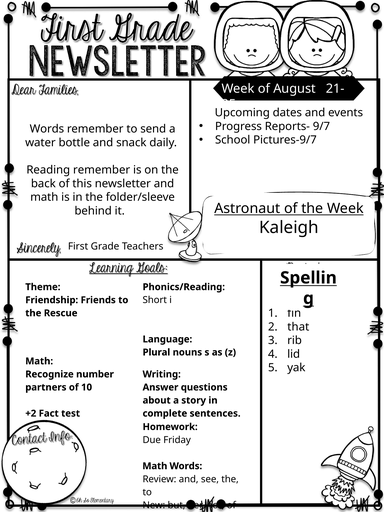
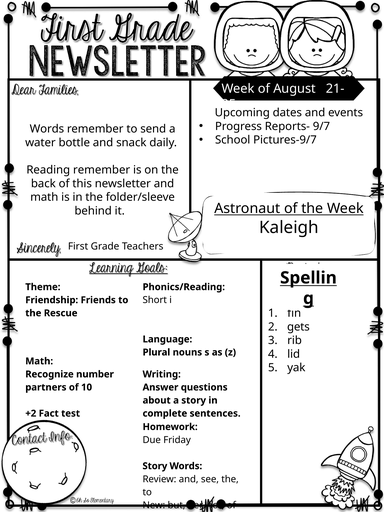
that: that -> gets (298, 327)
Math: Math -> Story (155, 466)
